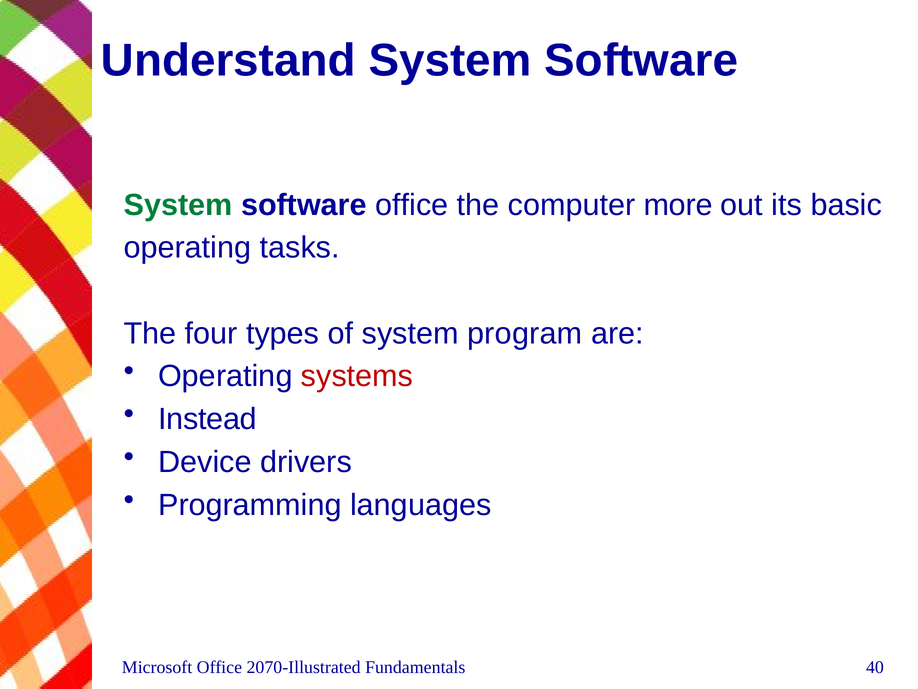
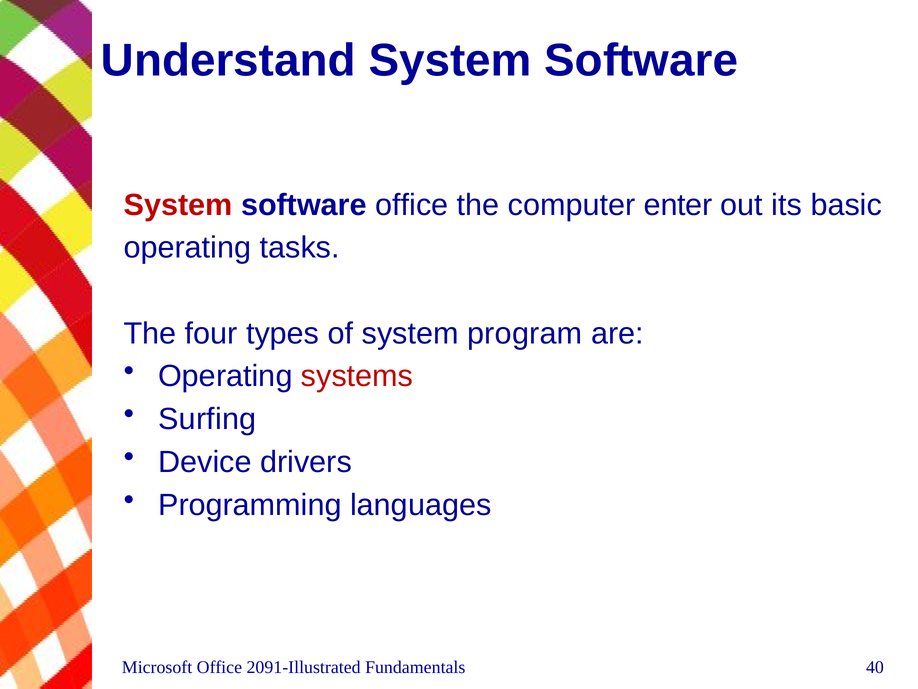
System colour: green -> red (178, 205)
more: more -> enter (678, 205)
Instead: Instead -> Surfing (207, 419)
2070-Illustrated: 2070-Illustrated -> 2091-Illustrated (304, 667)
